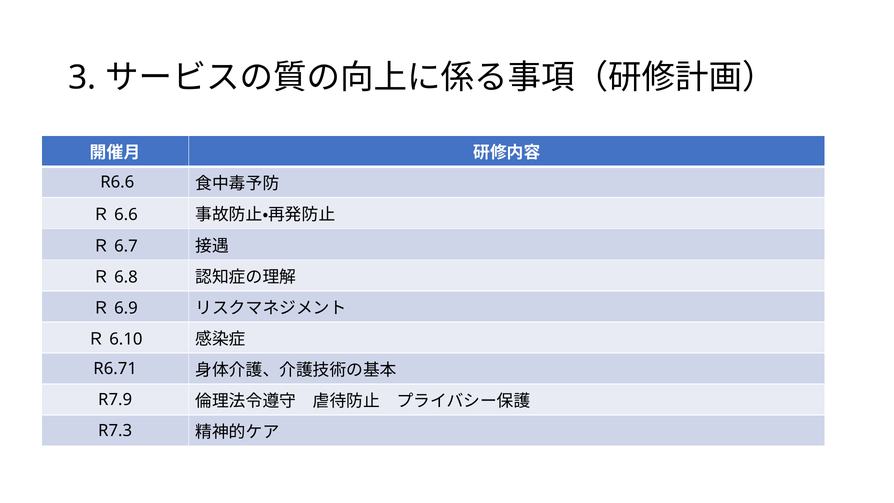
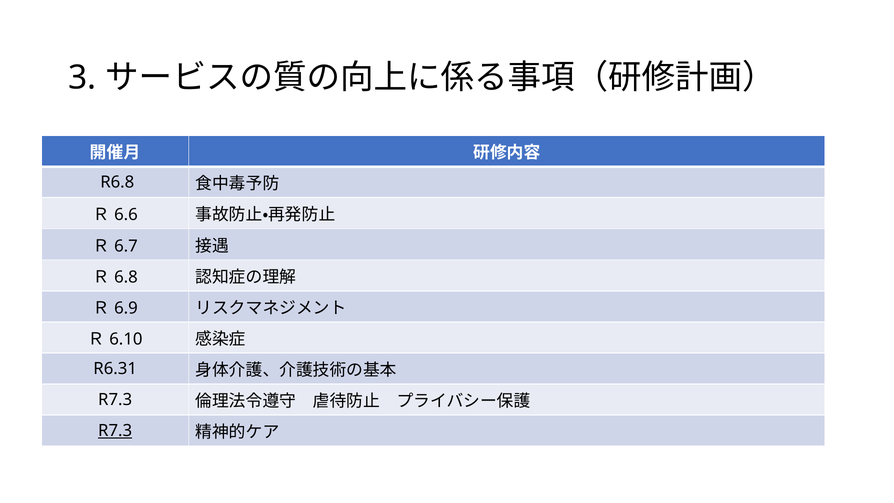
R6.6: R6.6 -> R6.8 (117, 182)
R6.71: R6.71 -> R6.31 (115, 369)
R7.9: R7.9 -> R7.3 (115, 400)
R7.3 underline: none -> present (115, 431)
